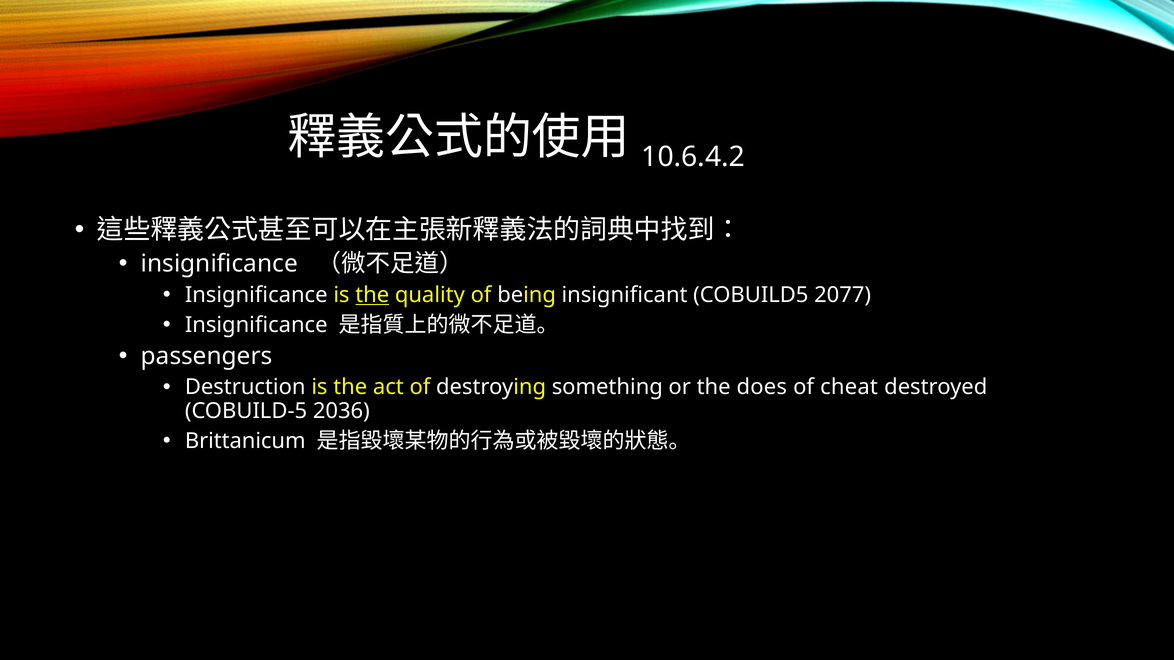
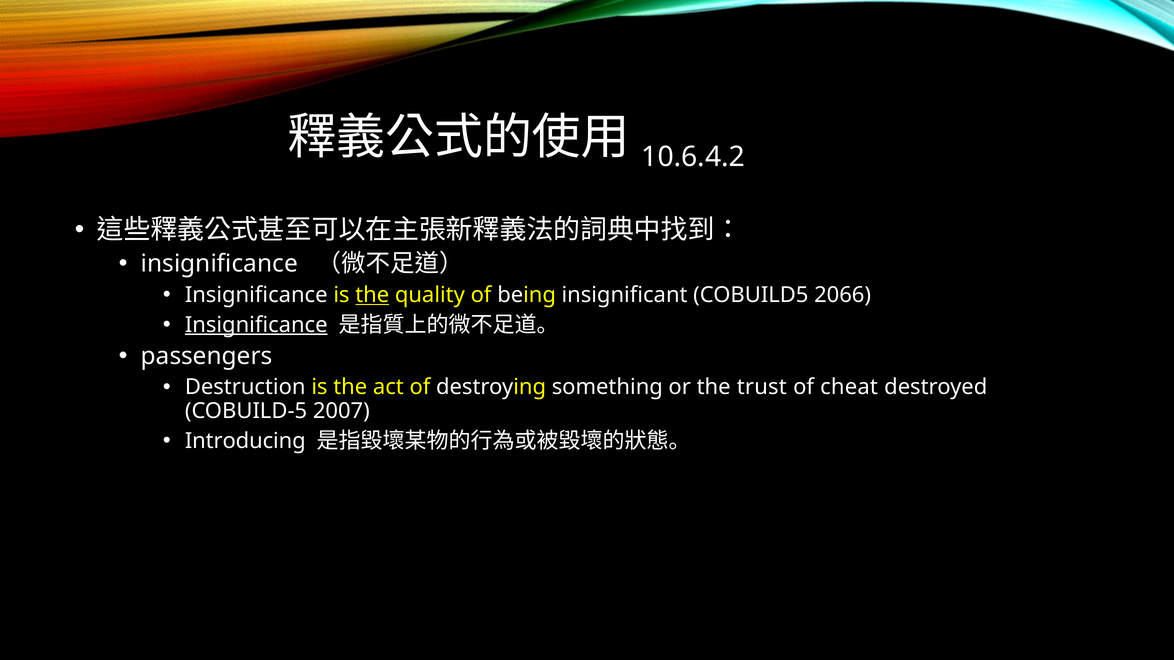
2077: 2077 -> 2066 (843, 295)
Insigniﬁcance underline: none -> present (256, 325)
does: does -> trust (762, 387)
2036: 2036 -> 2007 (341, 411)
Brittanicum: Brittanicum -> Introducing (245, 441)
